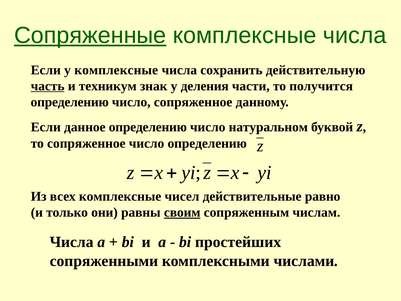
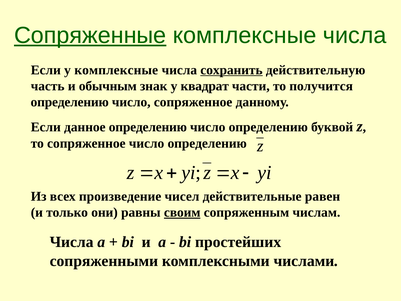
сохранить underline: none -> present (231, 70)
часть underline: present -> none (48, 86)
техникум: техникум -> обычным (108, 86)
деления: деления -> квадрат (205, 86)
натуральном: натуральном -> определению (268, 127)
всех комплексные: комплексные -> произведение (120, 196)
равно: равно -> равен (323, 196)
